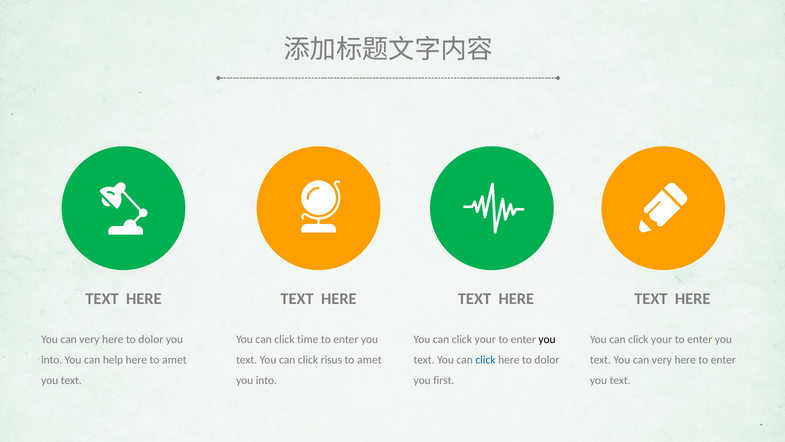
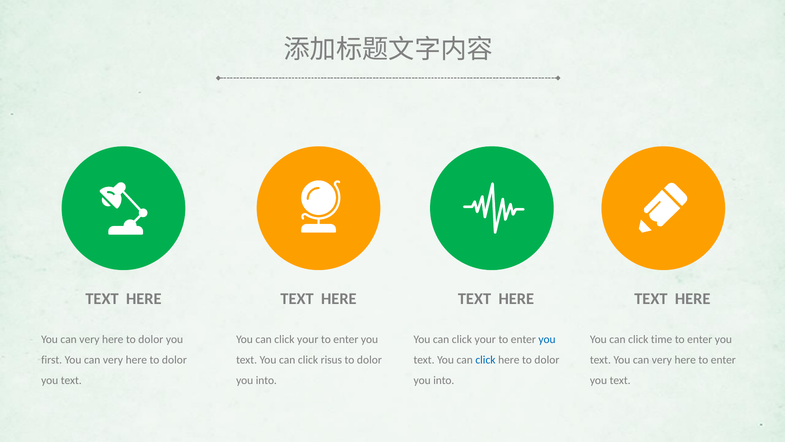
time: time -> your (308, 339)
you colour: black -> blue (547, 339)
your: your -> time (662, 339)
into: into -> first (52, 360)
help: help -> very (113, 360)
amet: amet -> dolor (174, 360)
amet: amet -> dolor (369, 360)
first: first -> into (444, 380)
